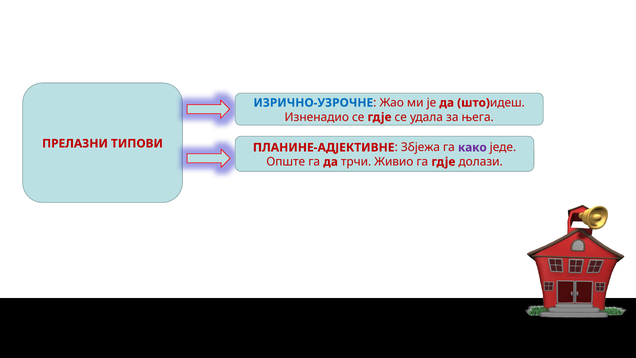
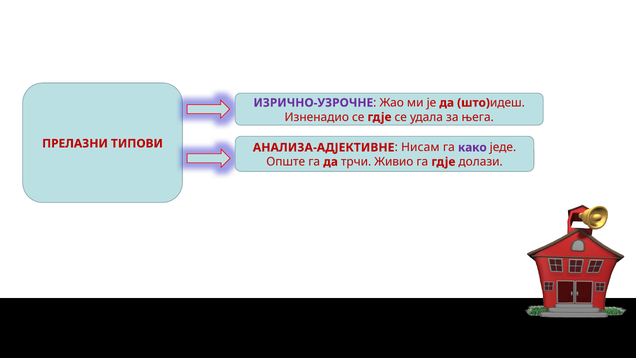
ИЗРИЧНО-УЗРОЧНЕ colour: blue -> purple (313, 103)
ПЛАНИНЕ-АДЈЕКТИВНЕ: ПЛАНИНЕ-АДЈЕКТИВНЕ -> АНАЛИЗА-АДЈЕКТИВНЕ (324, 147)
Збјежа: Збјежа -> Нисам (420, 147)
